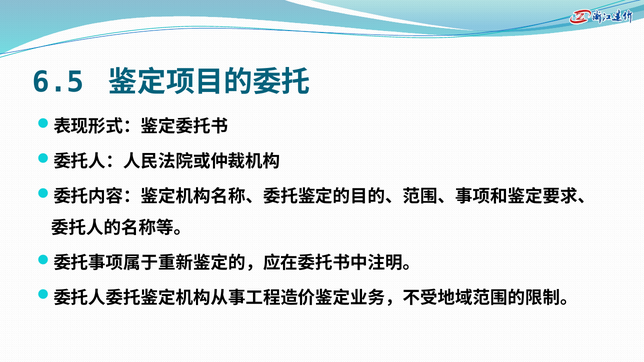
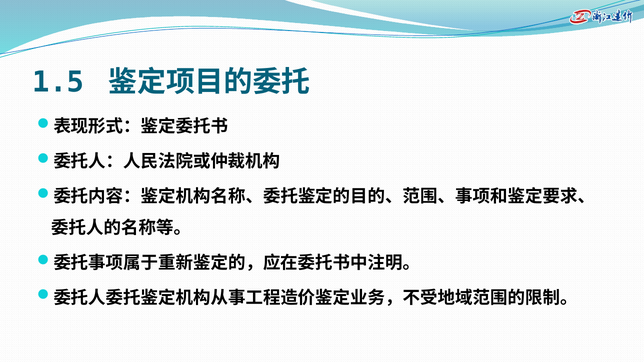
6.5: 6.5 -> 1.5 (58, 82)
